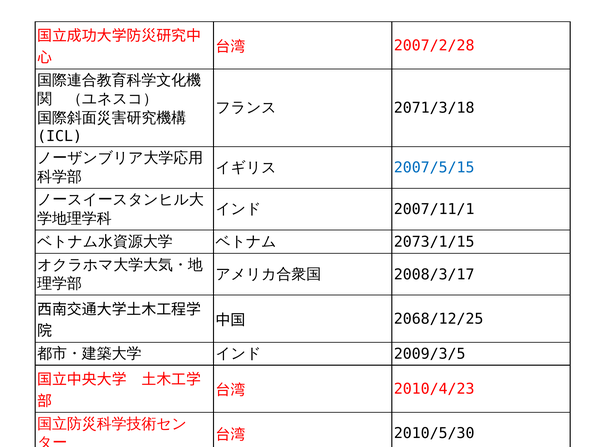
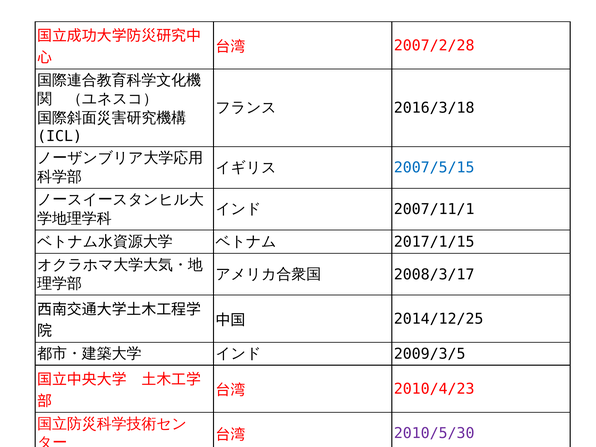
2071/3/18: 2071/3/18 -> 2016/3/18 (434, 108)
2073/1/15: 2073/1/15 -> 2017/1/15 (434, 242)
2068/12/25: 2068/12/25 -> 2014/12/25 (439, 319)
2010/5/30 colour: black -> purple (434, 433)
